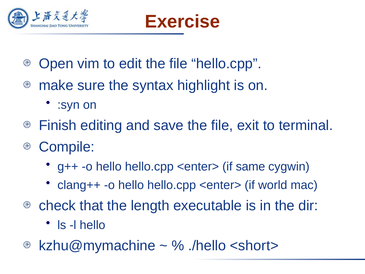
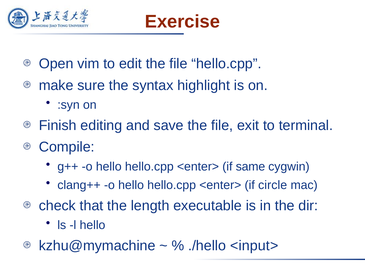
world: world -> circle (273, 185)
<short>: <short> -> <input> (254, 245)
